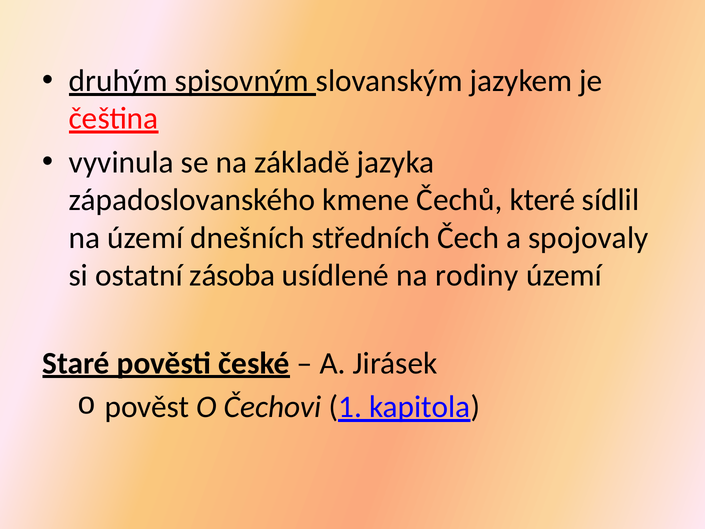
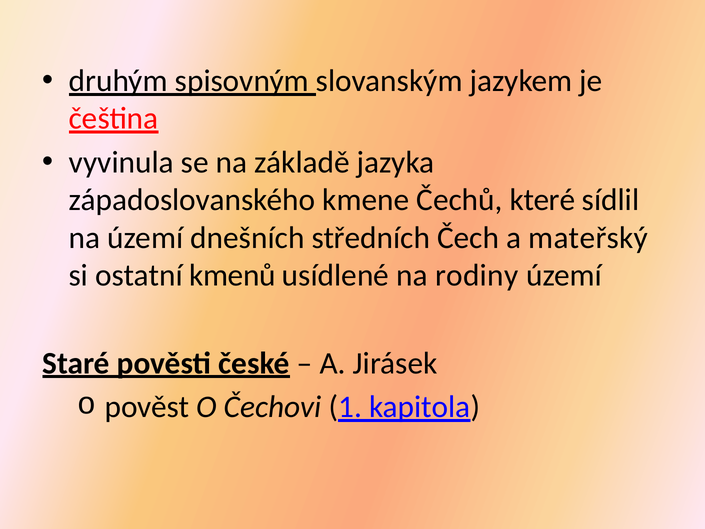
spojovaly: spojovaly -> mateřský (588, 238)
zásoba: zásoba -> kmenů (232, 275)
